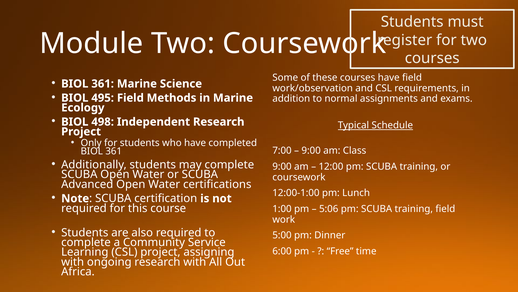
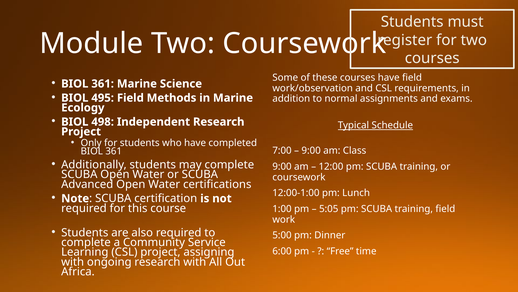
5:06: 5:06 -> 5:05 (329, 209)
